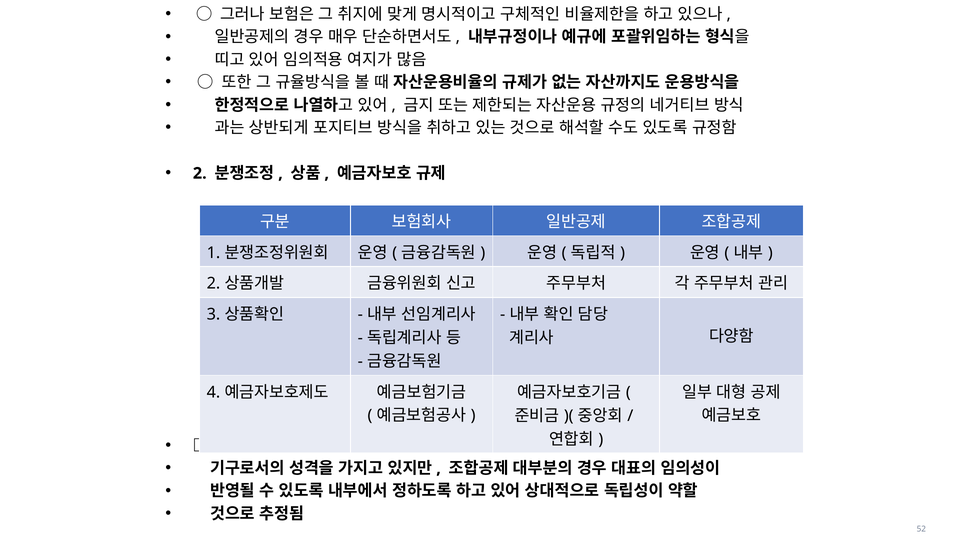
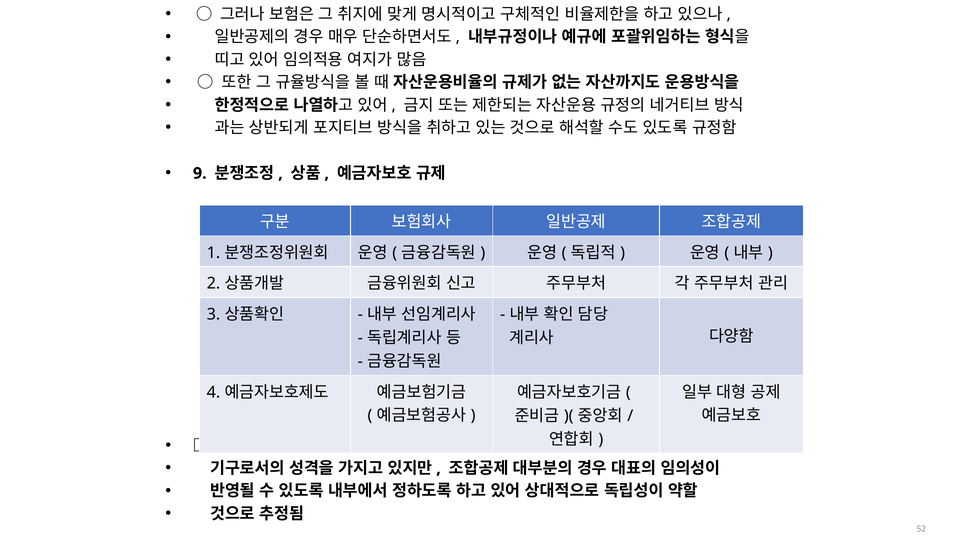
2: 2 -> 9 (200, 173)
